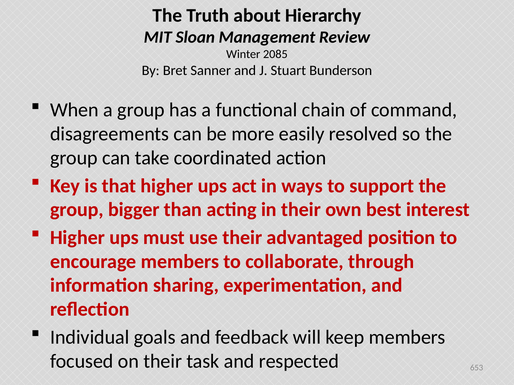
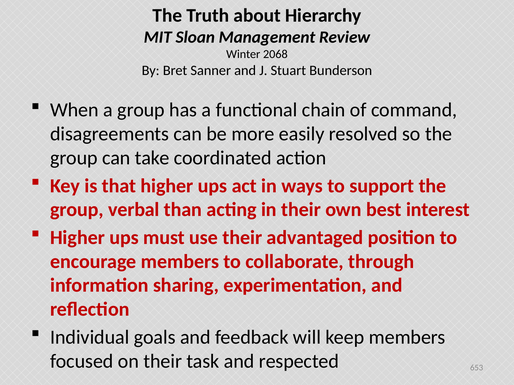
2085: 2085 -> 2068 (275, 54)
bigger: bigger -> verbal (134, 210)
